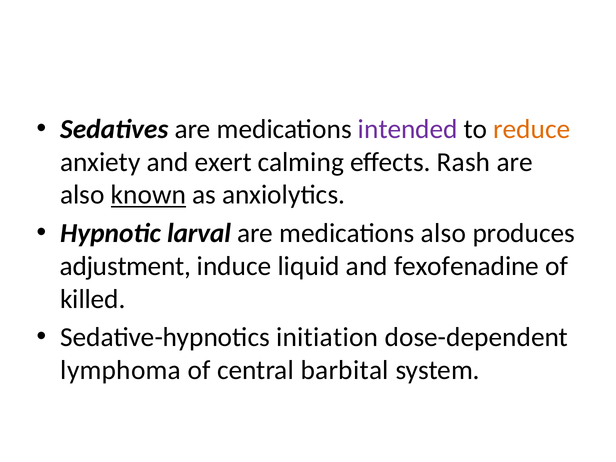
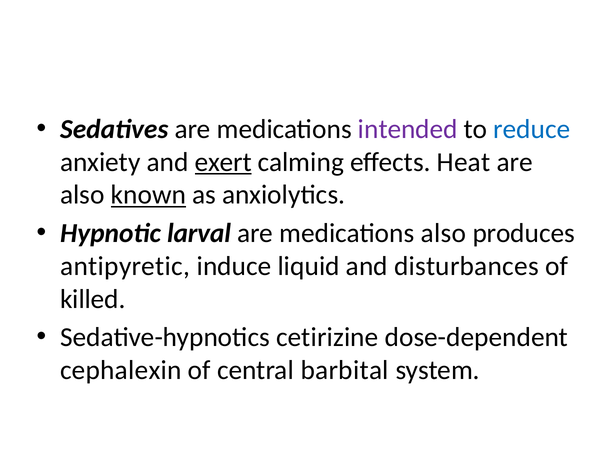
reduce colour: orange -> blue (532, 129)
exert underline: none -> present (223, 162)
Rash: Rash -> Heat (464, 162)
adjustment: adjustment -> antipyretic (125, 266)
fexofenadine: fexofenadine -> disturbances (466, 266)
initiation: initiation -> cetirizine (327, 337)
lymphoma: lymphoma -> cephalexin (121, 370)
